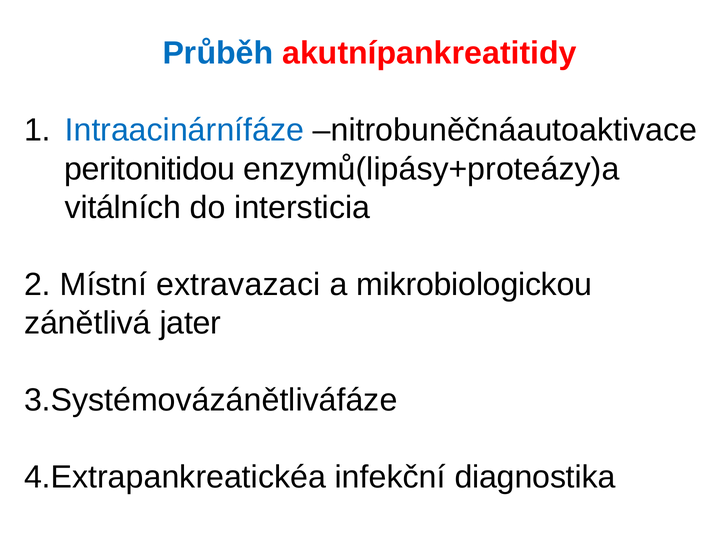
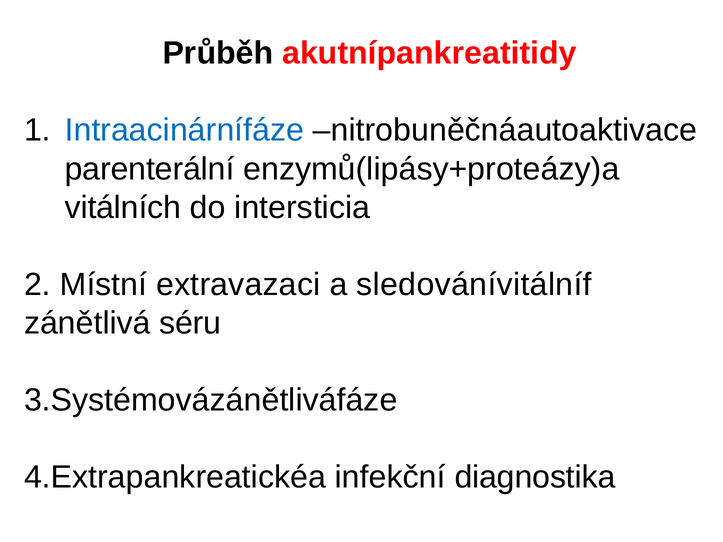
Průběh colour: blue -> black (218, 53)
peritonitidou: peritonitidou -> parenterální (150, 169)
mikrobiologickou: mikrobiologickou -> sledovánívitálníf (474, 285)
jater: jater -> séru (190, 323)
